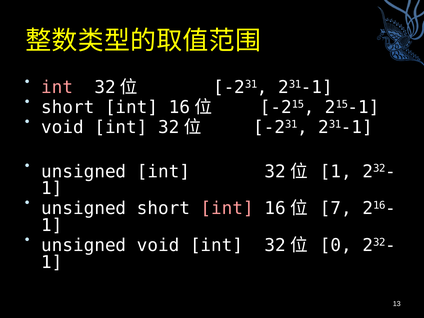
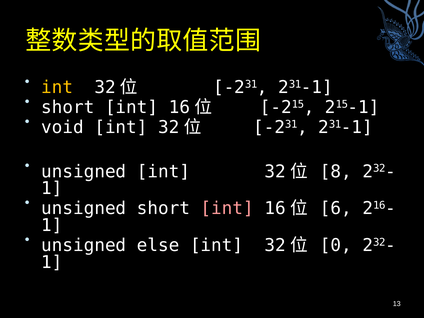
int colour: pink -> yellow (57, 87)
1: 1 -> 8 (336, 172)
7: 7 -> 6 (336, 208)
unsigned void: void -> else (158, 245)
